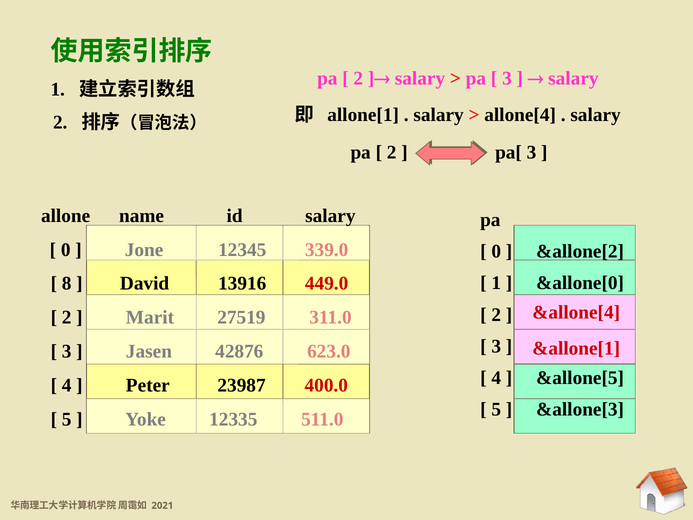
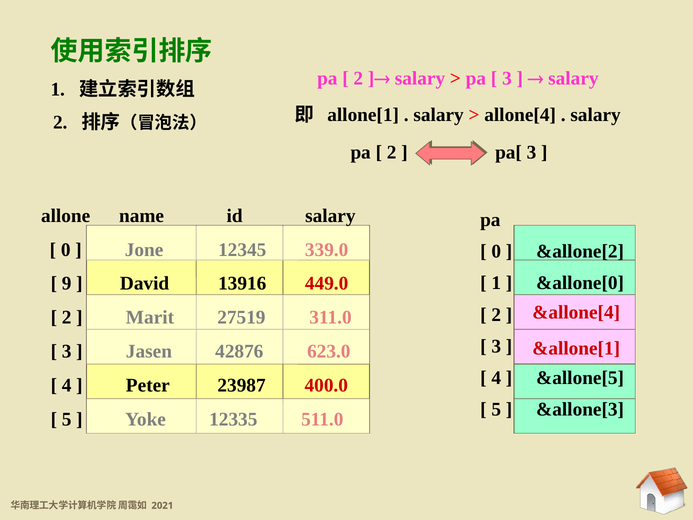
8: 8 -> 9 (67, 283)
